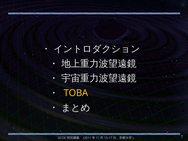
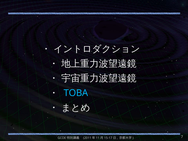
TOBA colour: yellow -> light blue (76, 93)
